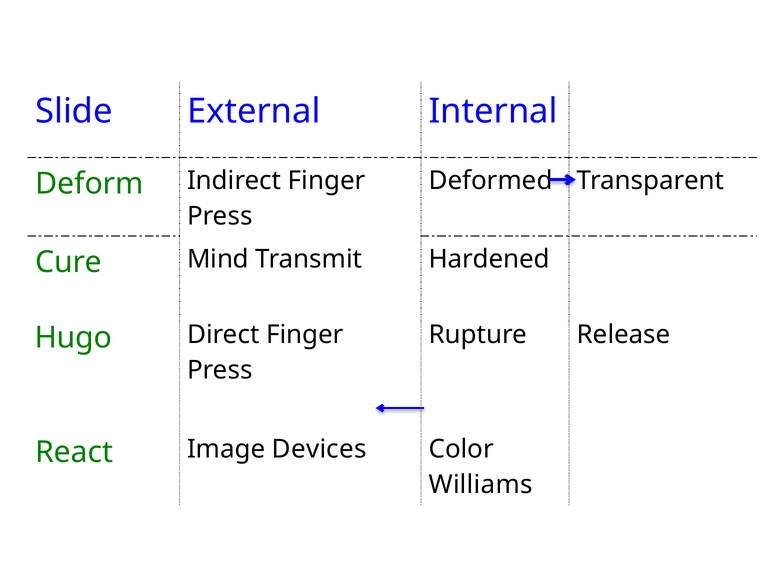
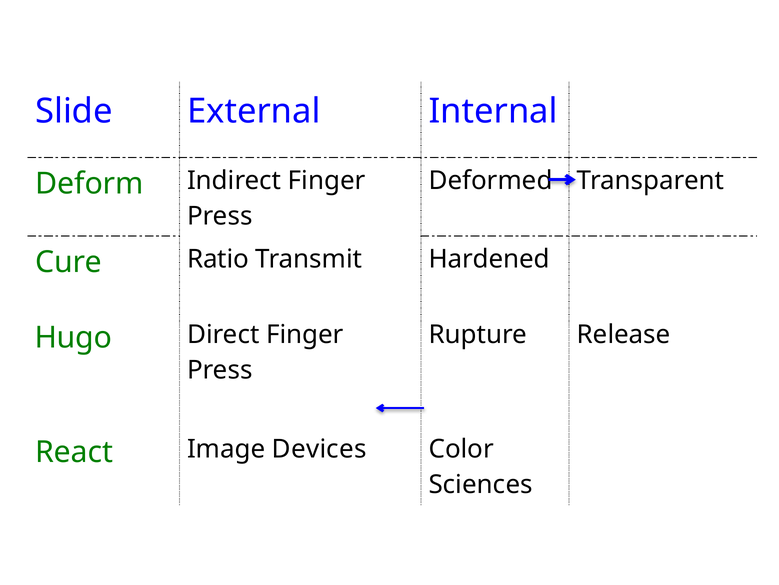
Mind: Mind -> Ratio (218, 259)
Williams: Williams -> Sciences (481, 484)
